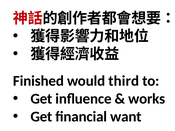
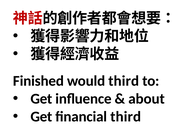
works: works -> about (147, 99)
financial want: want -> third (126, 117)
